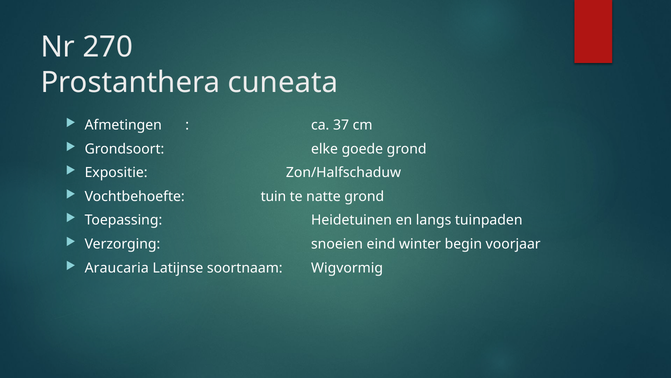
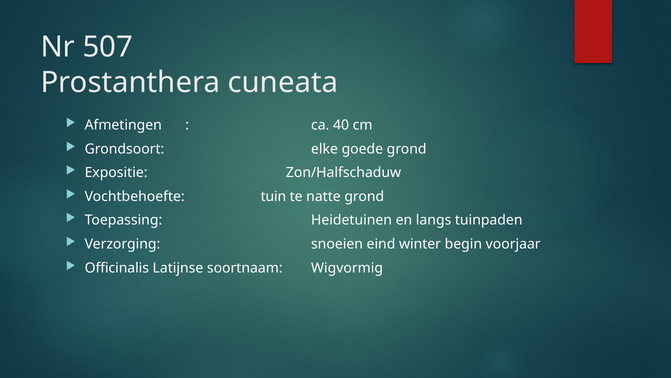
270: 270 -> 507 (108, 47)
37: 37 -> 40 (341, 125)
Araucaria: Araucaria -> Officinalis (117, 268)
